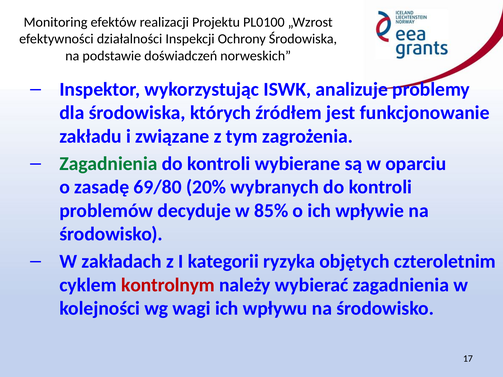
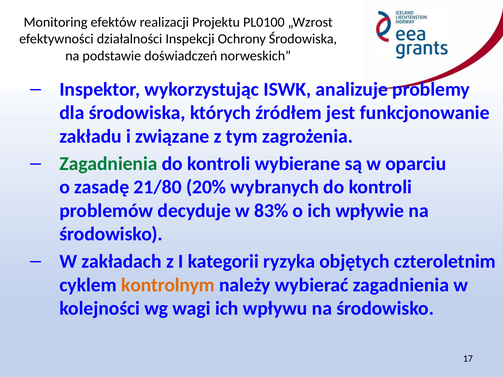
69/80: 69/80 -> 21/80 (158, 187)
85%: 85% -> 83% (271, 211)
kontrolnym colour: red -> orange (168, 285)
